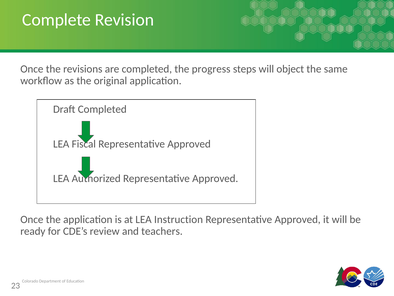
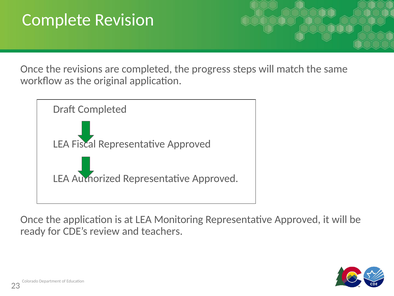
object: object -> match (290, 69)
Instruction: Instruction -> Monitoring (179, 219)
